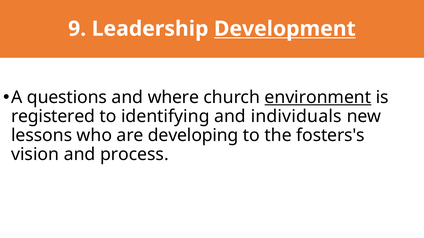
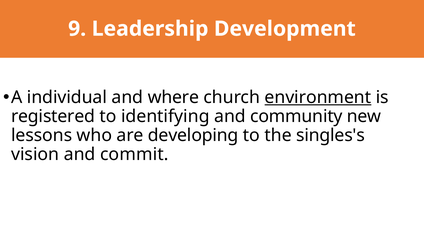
Development underline: present -> none (285, 29)
questions: questions -> individual (67, 98)
individuals: individuals -> community (296, 117)
fosters's: fosters's -> singles's (331, 136)
process: process -> commit (134, 155)
